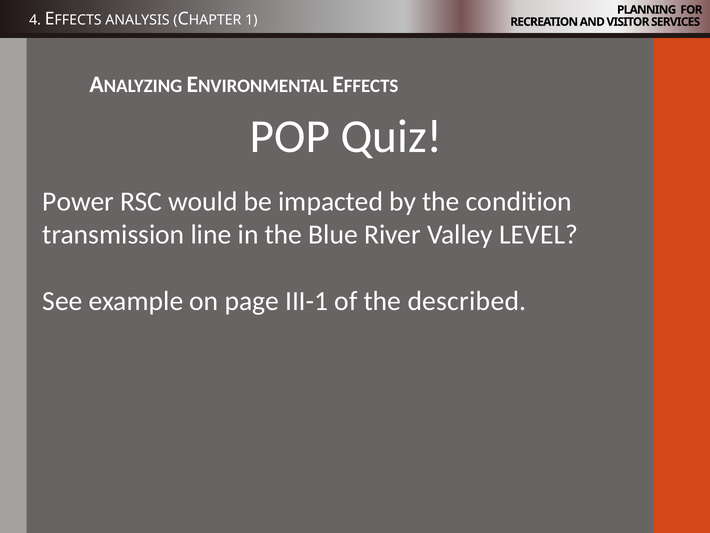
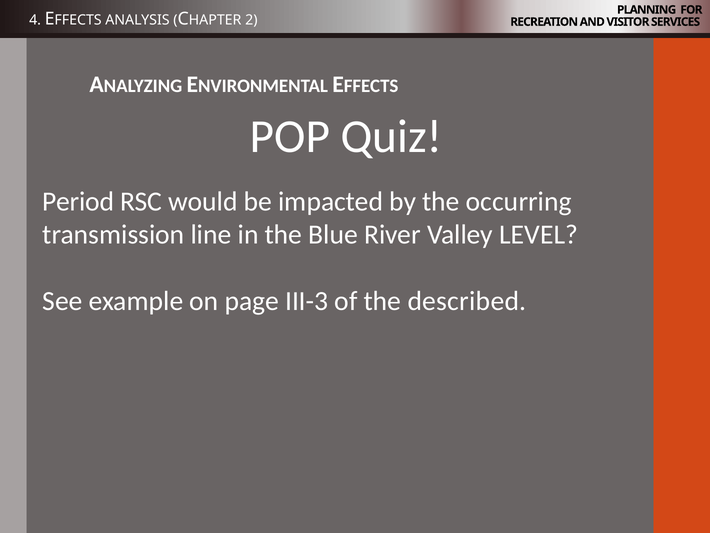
1: 1 -> 2 (251, 20)
Power: Power -> Period (78, 201)
condition: condition -> occurring (519, 201)
III-1: III-1 -> III-3 (307, 301)
